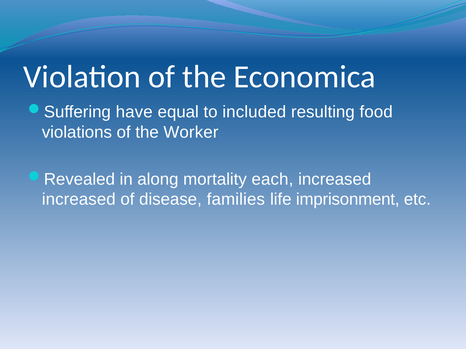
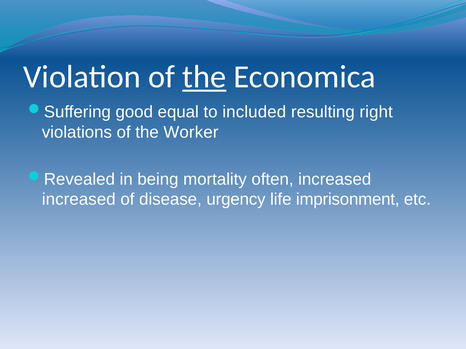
the underline: none -> present (204, 77)
have: have -> good (134, 112)
food: food -> right (376, 112)
along: along -> being (158, 179)
each: each -> often (273, 179)
families: families -> urgency (236, 200)
